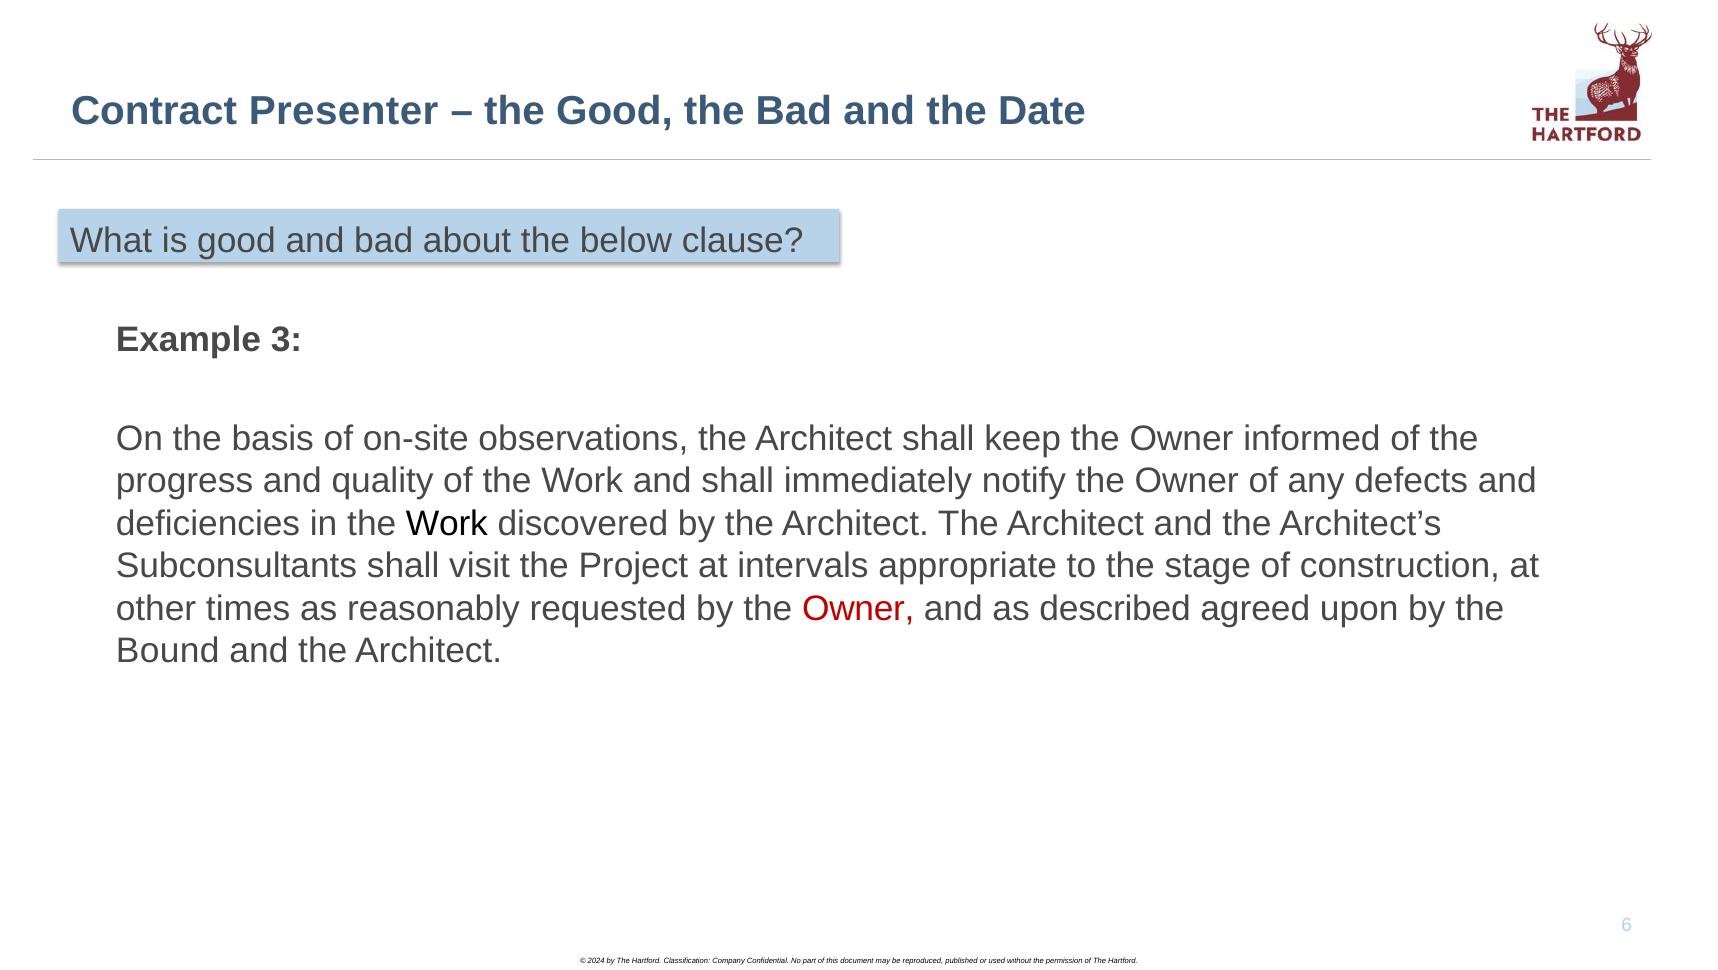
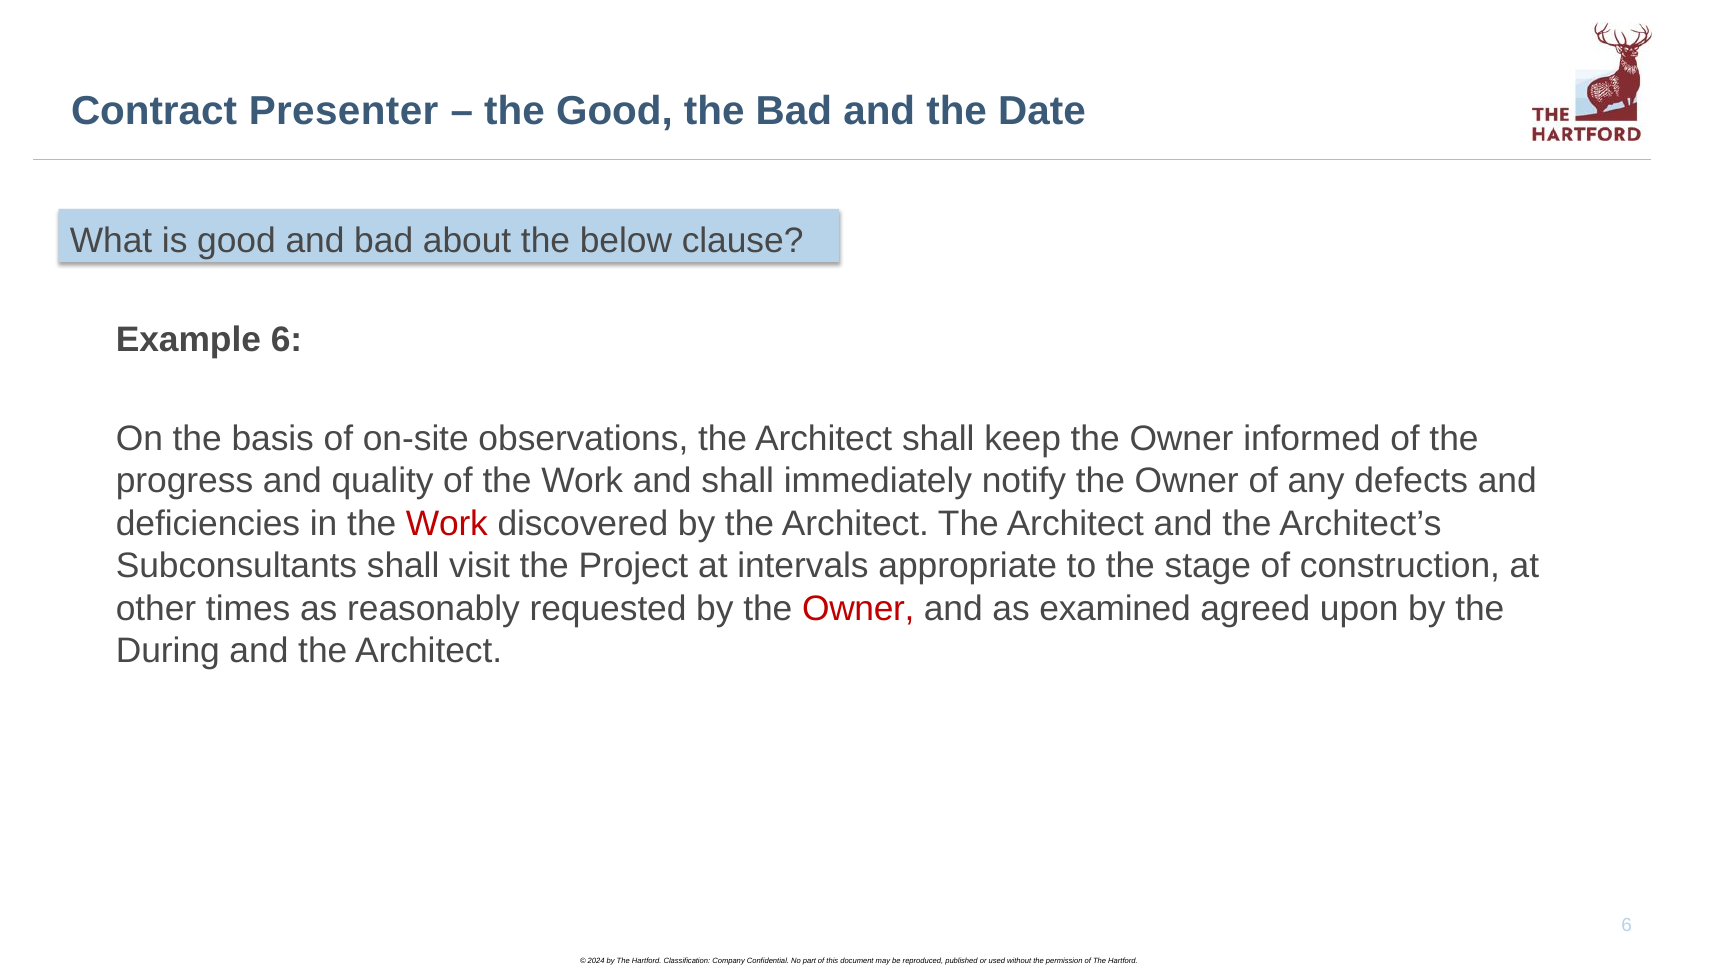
Example 3: 3 -> 6 (287, 340)
Work colour: black -> red (447, 524)
described: described -> examined (1115, 609)
Bound: Bound -> During (168, 651)
